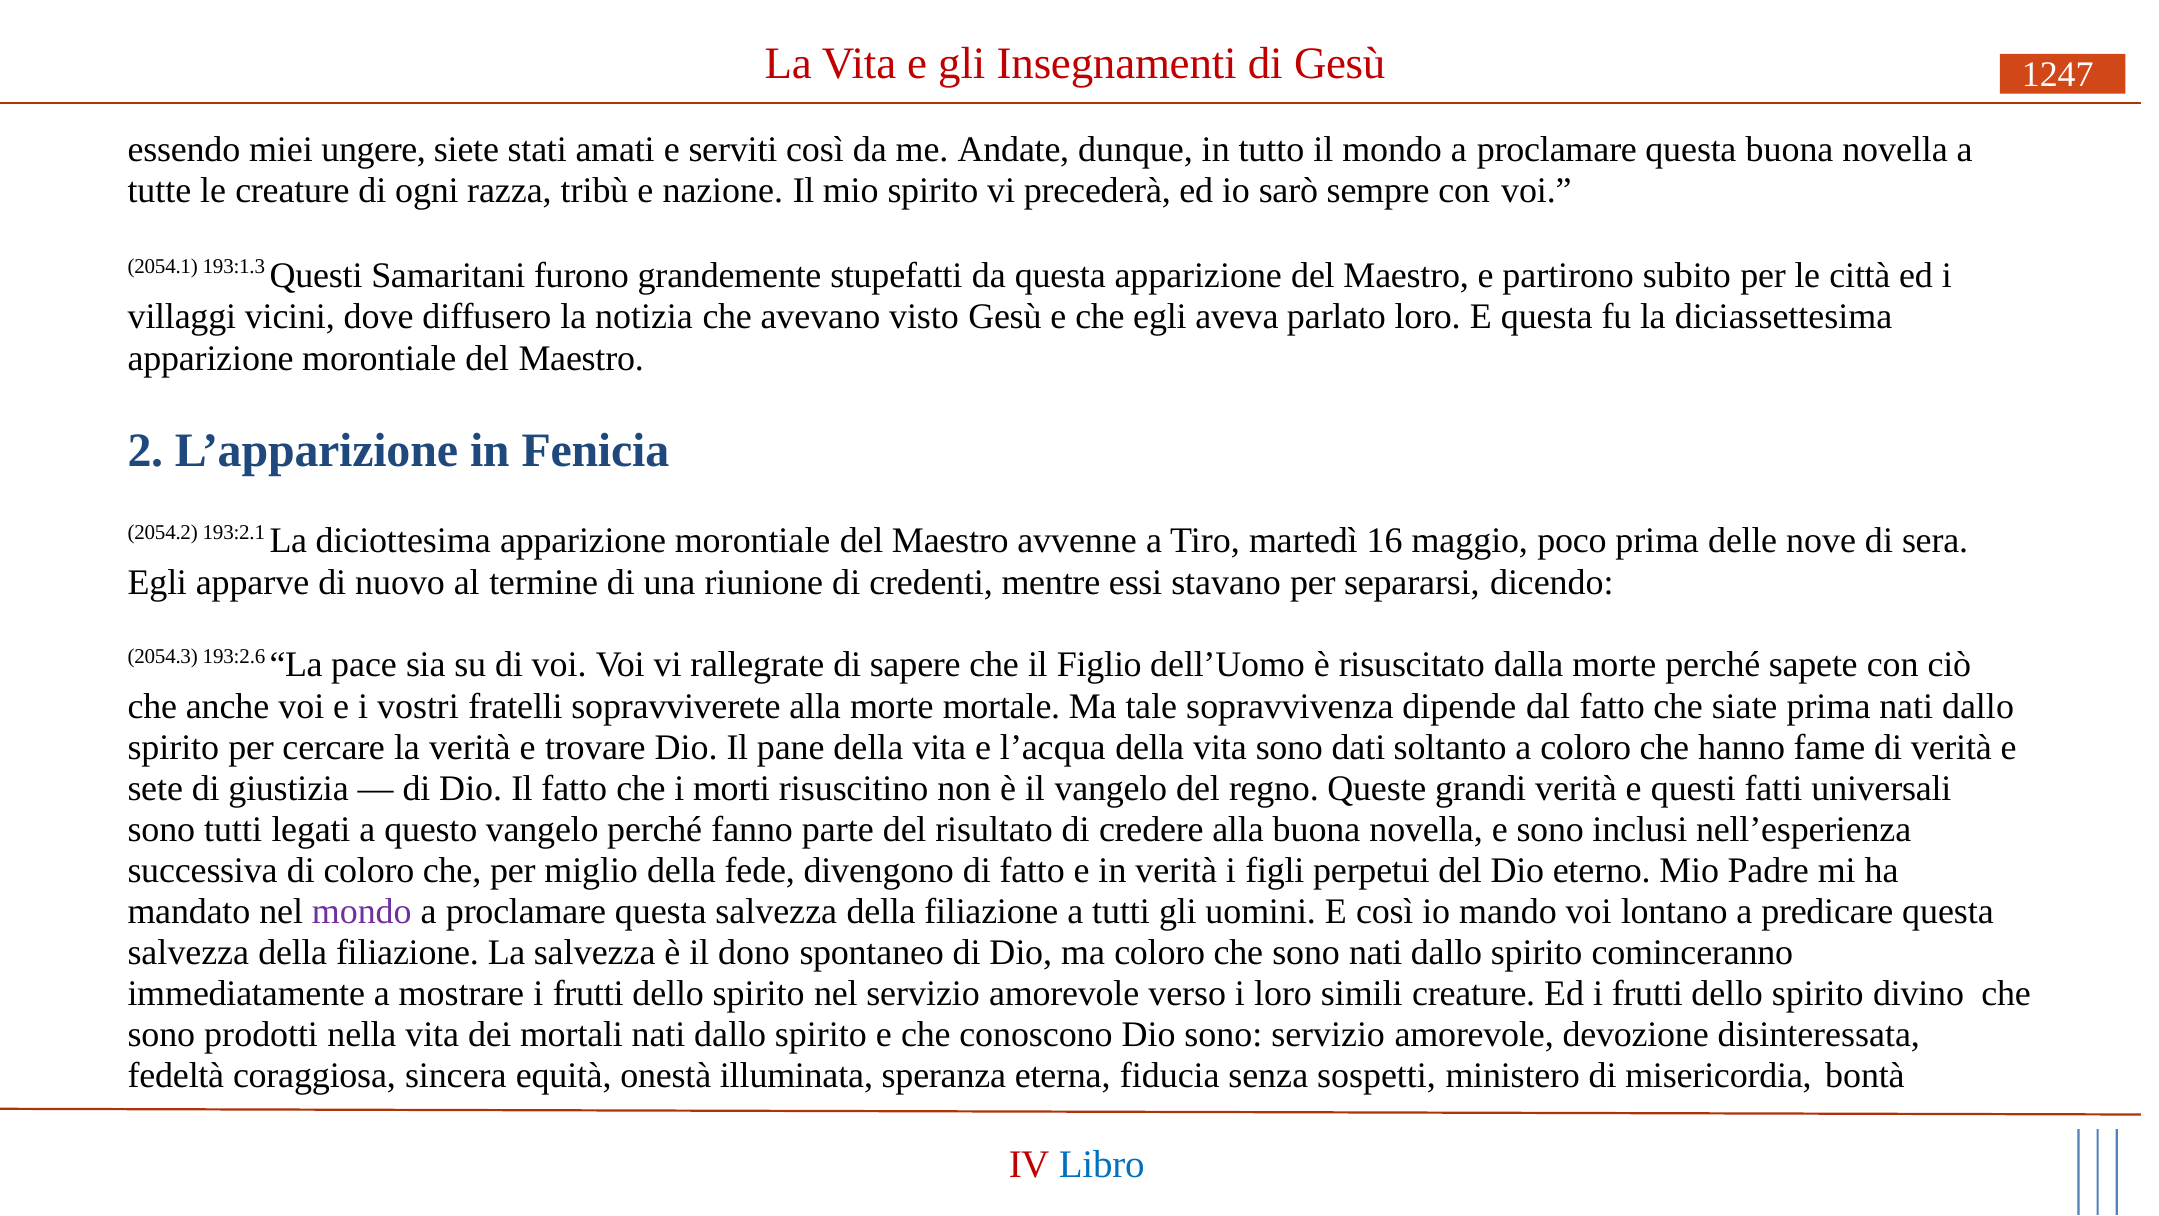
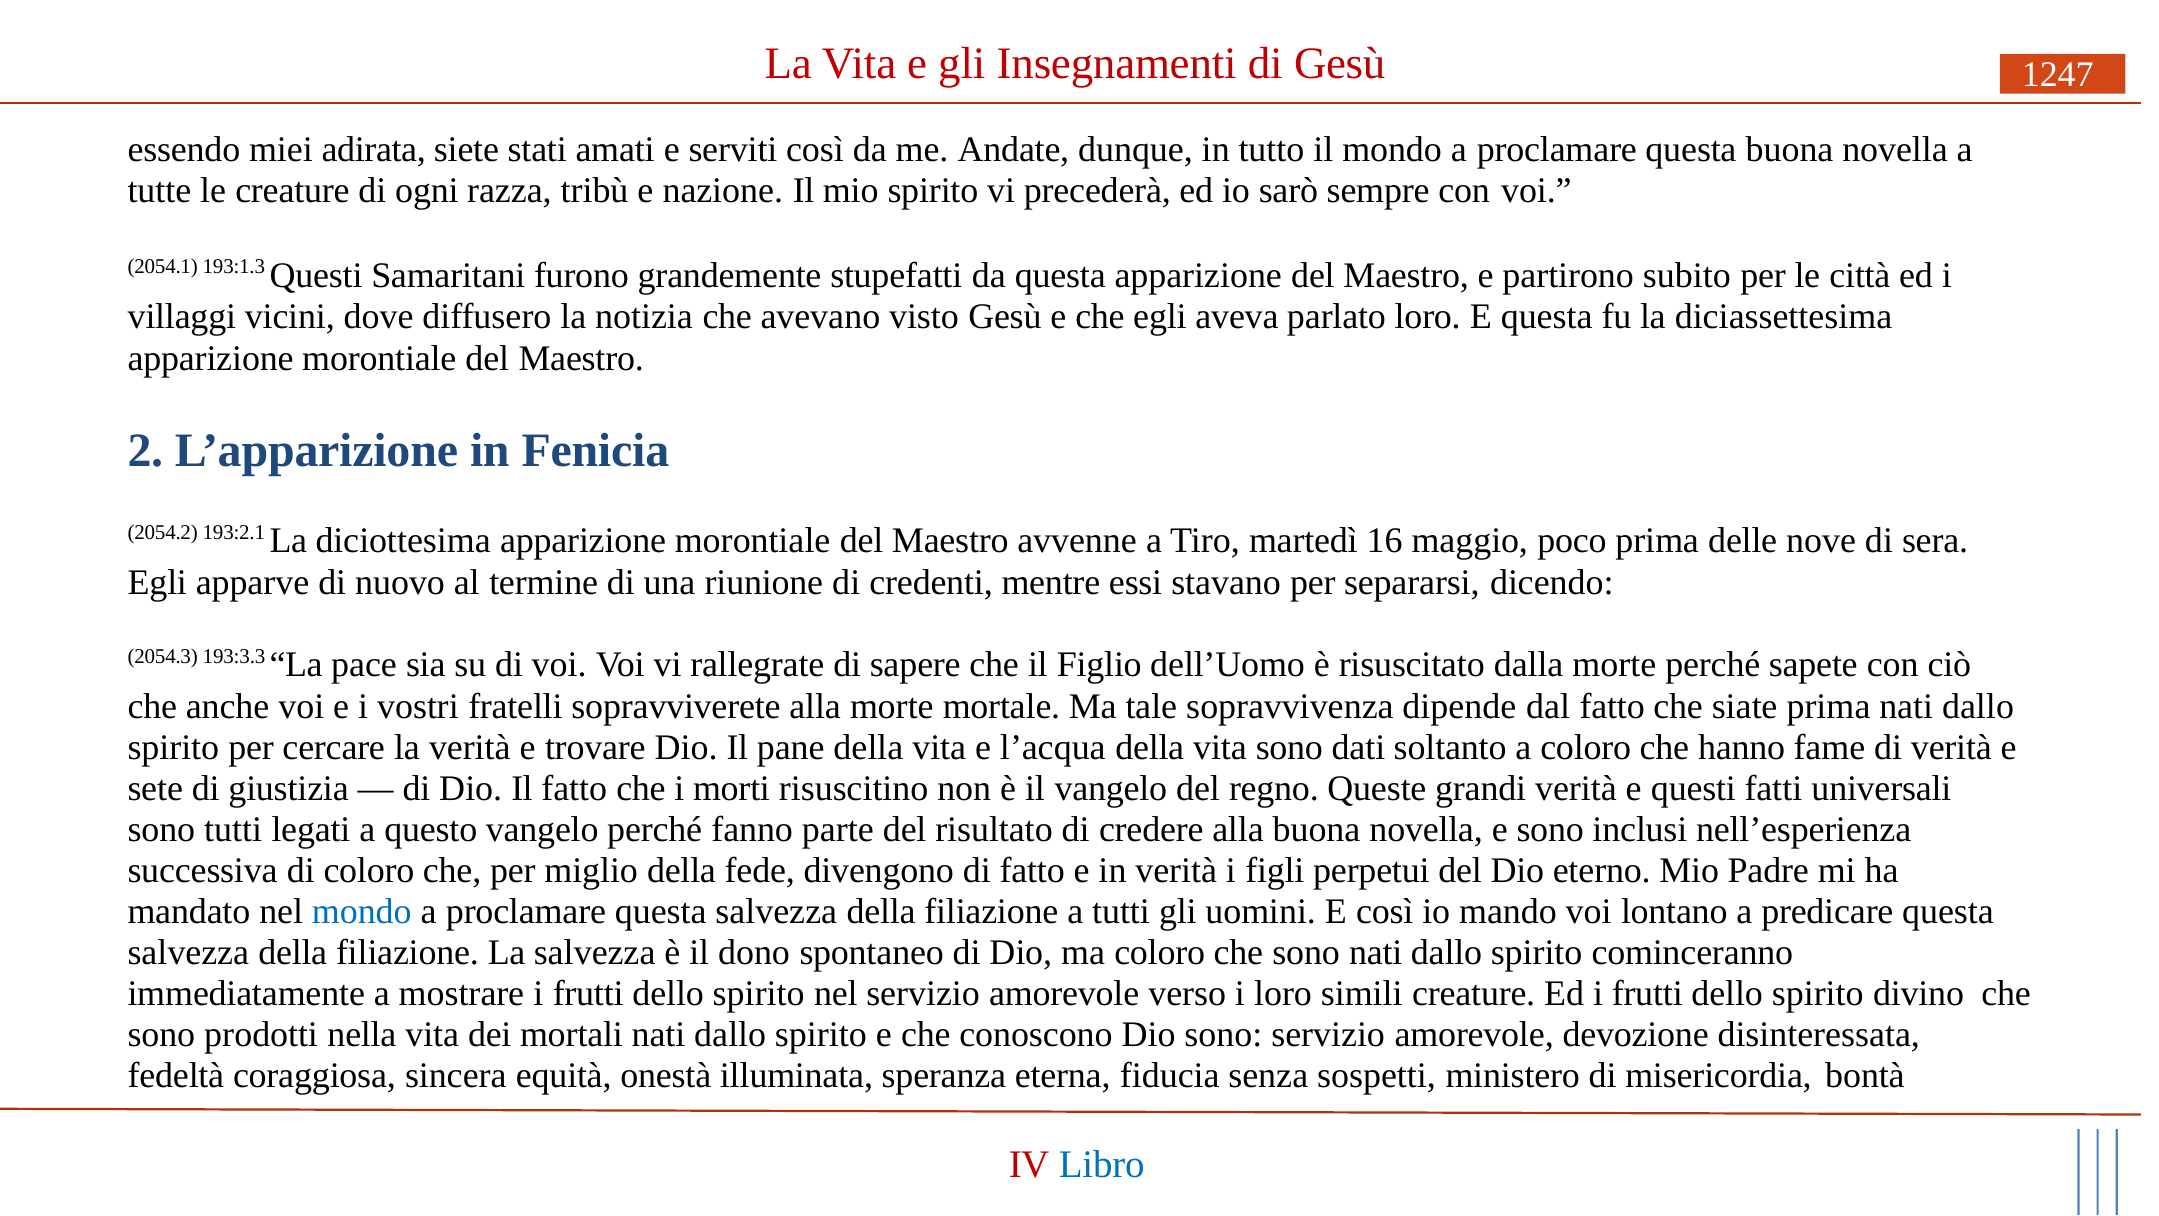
ungere: ungere -> adirata (374, 149)
193:2.6: 193:2.6 -> 193:3.3 (234, 656)
mondo colour: purple -> blue (362, 911)
